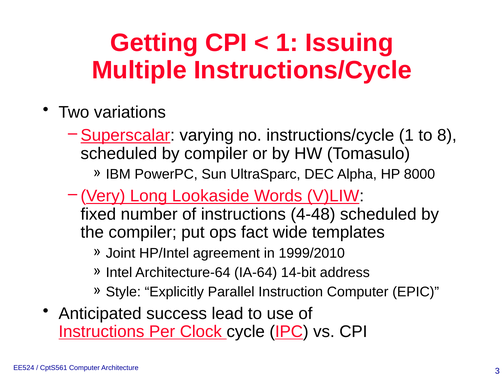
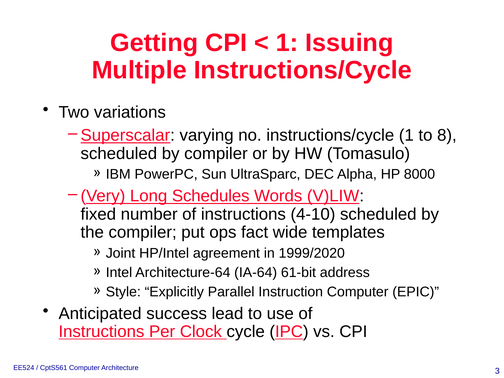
Lookaside: Lookaside -> Schedules (211, 196)
4-48: 4-48 -> 4-10 (313, 214)
1999/2010: 1999/2010 -> 1999/2020 (312, 253)
14-bit: 14-bit -> 61-bit (298, 272)
